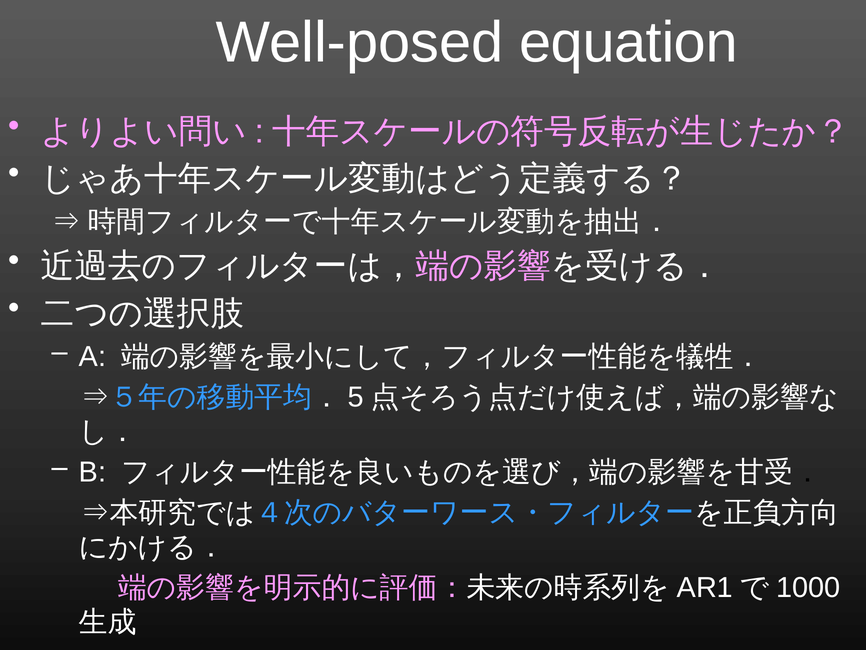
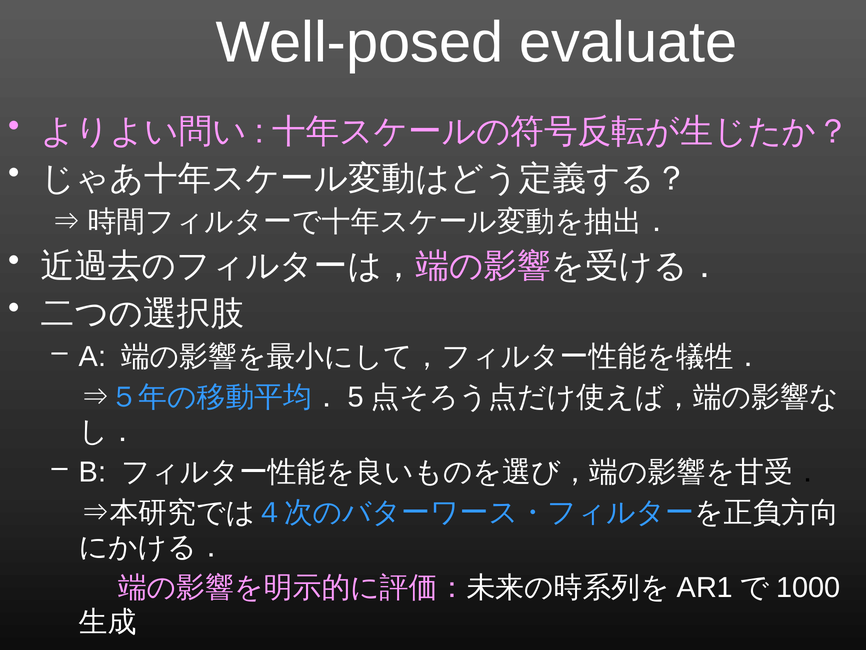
equation: equation -> evaluate (628, 43)
